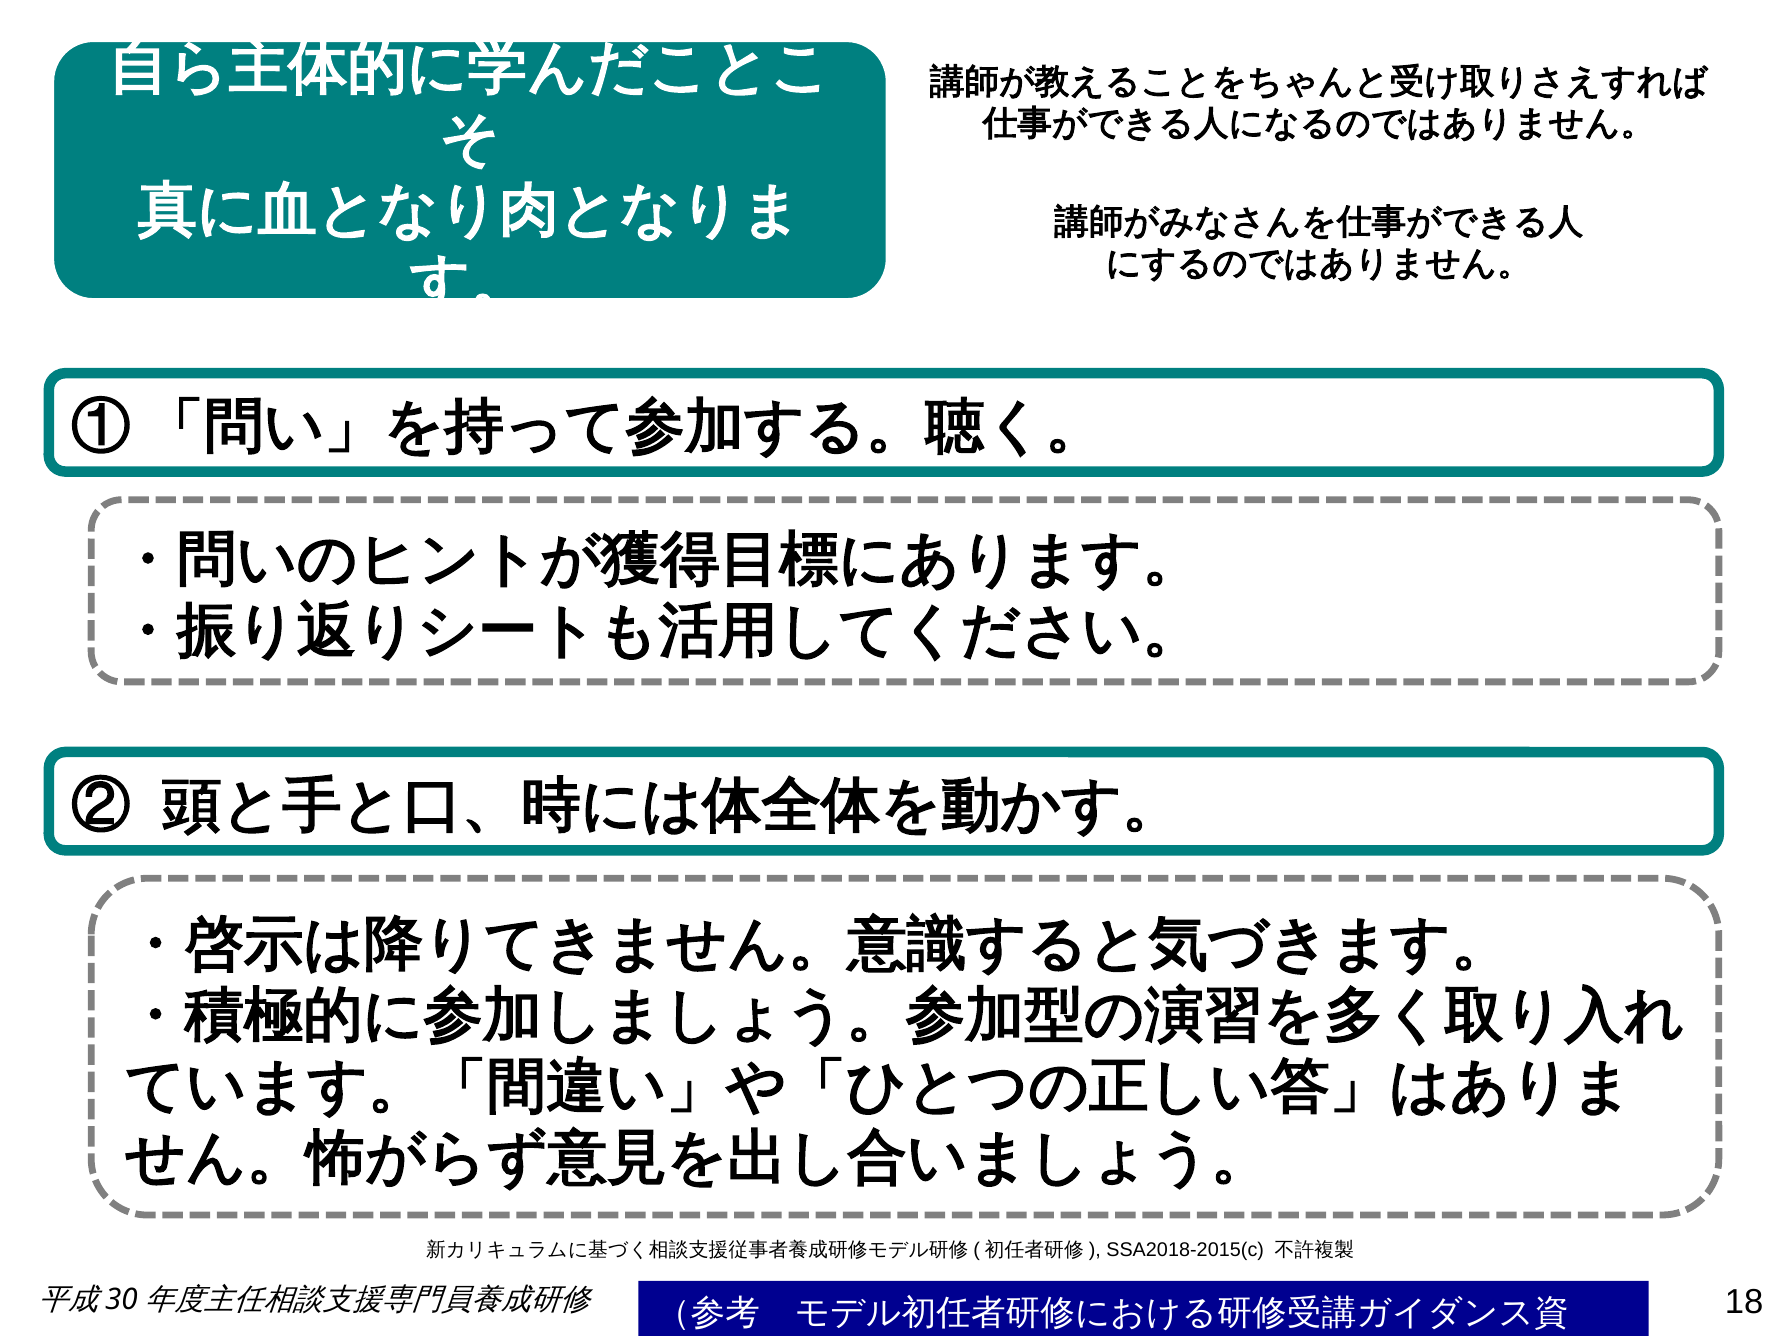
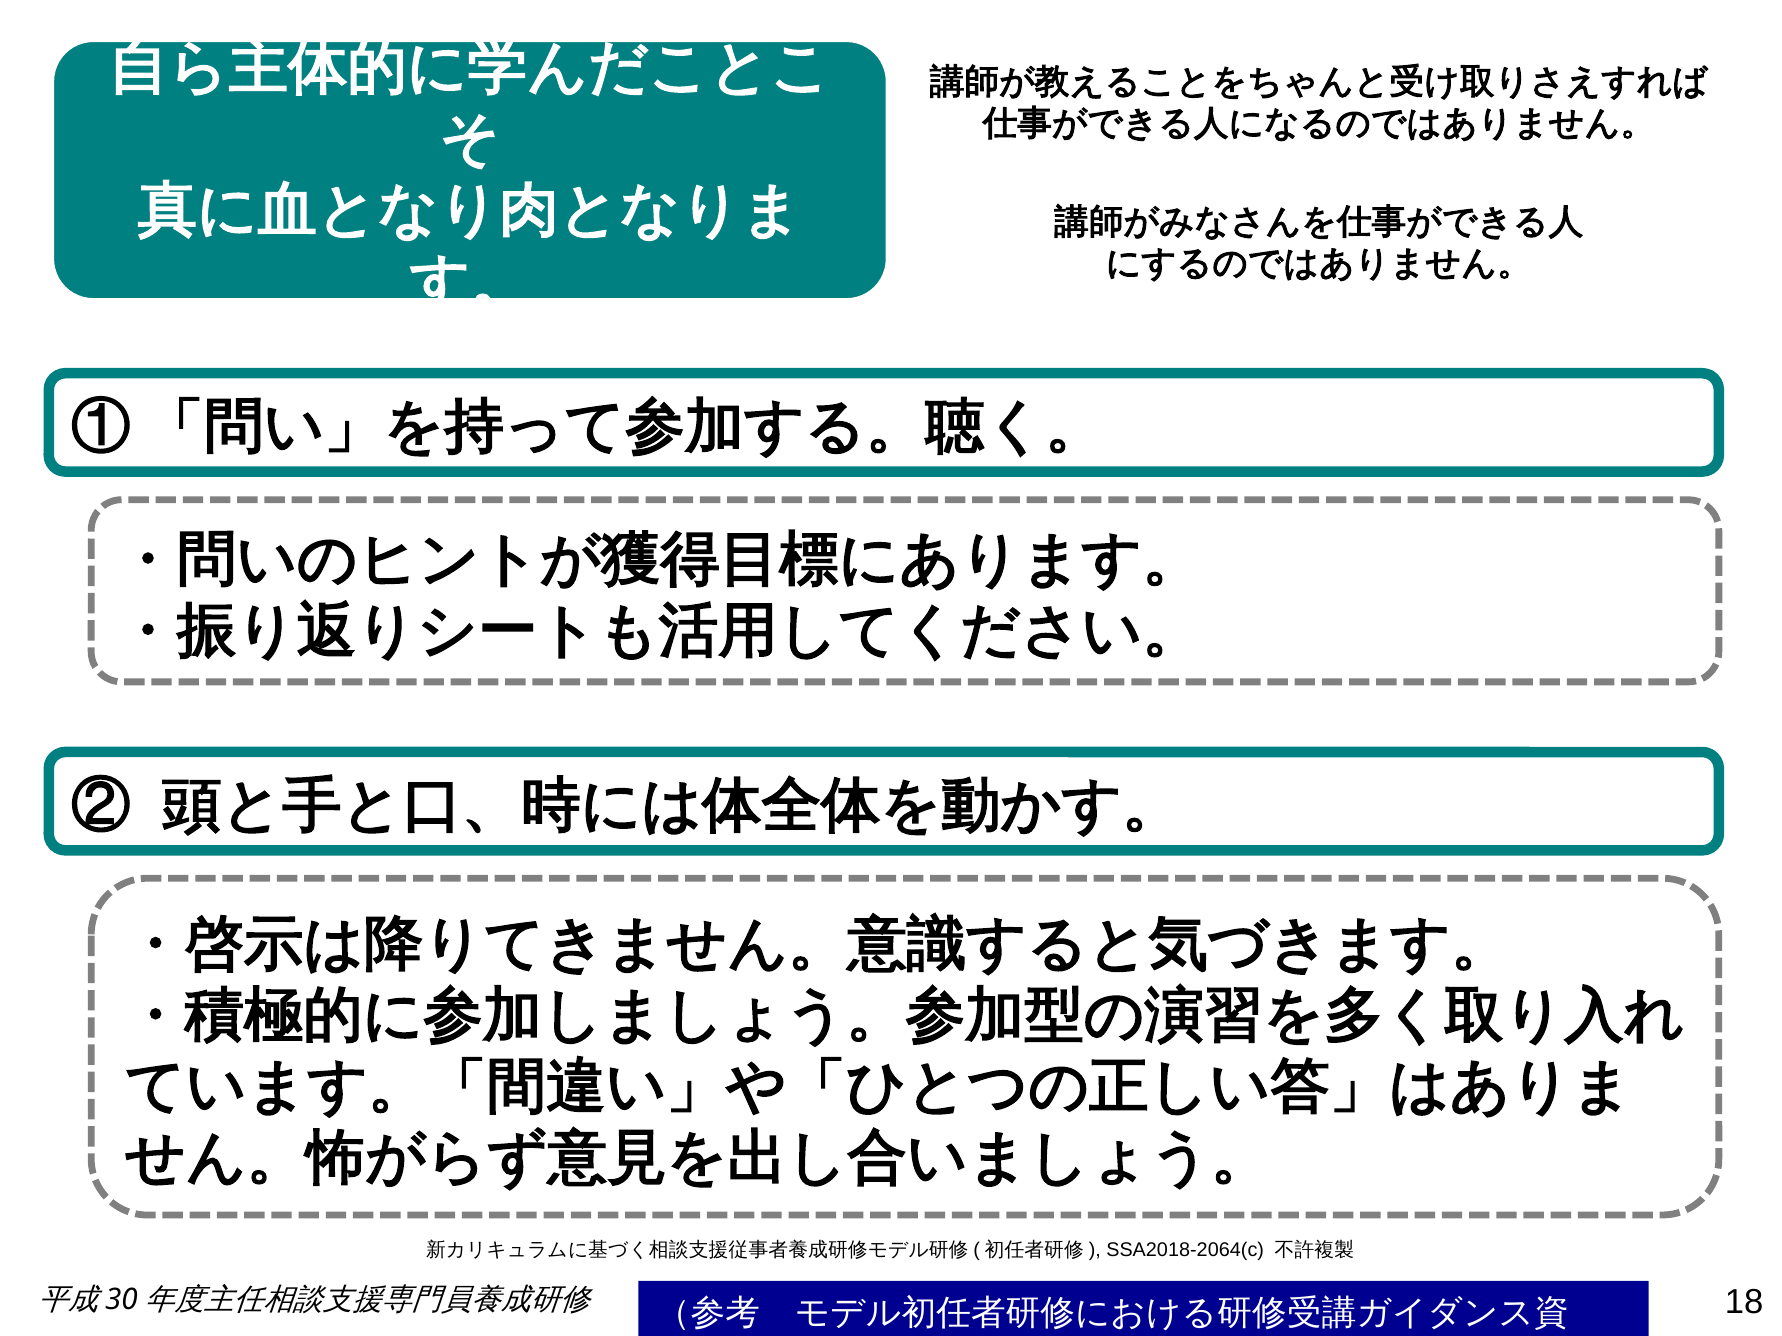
SSA2018-2015(c: SSA2018-2015(c -> SSA2018-2064(c (1185, 1250)
